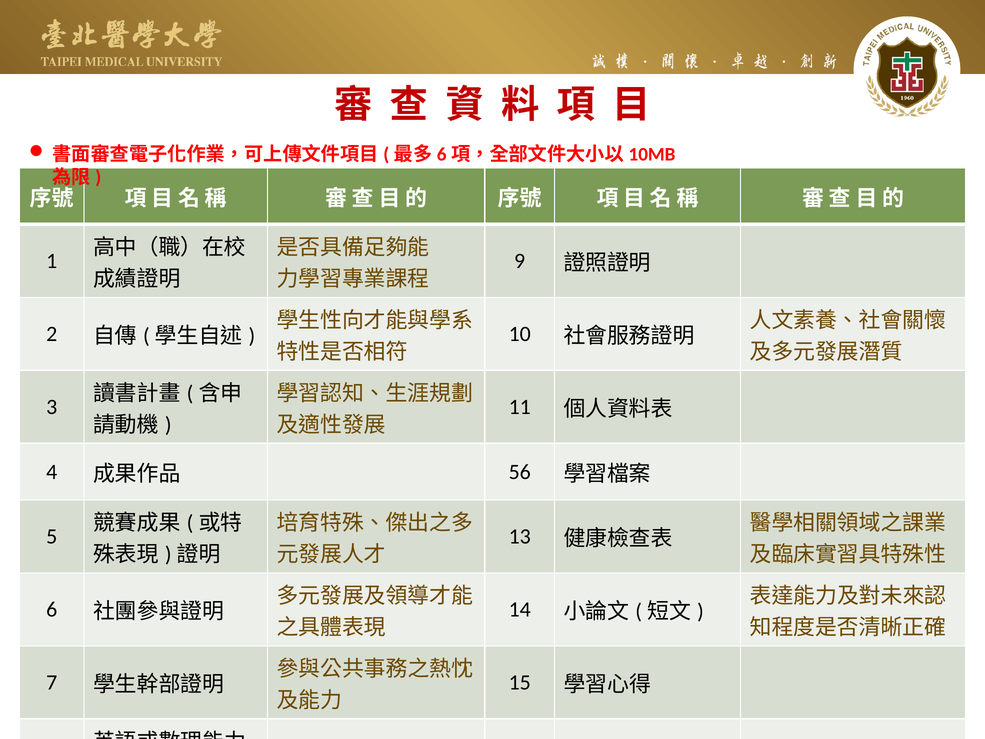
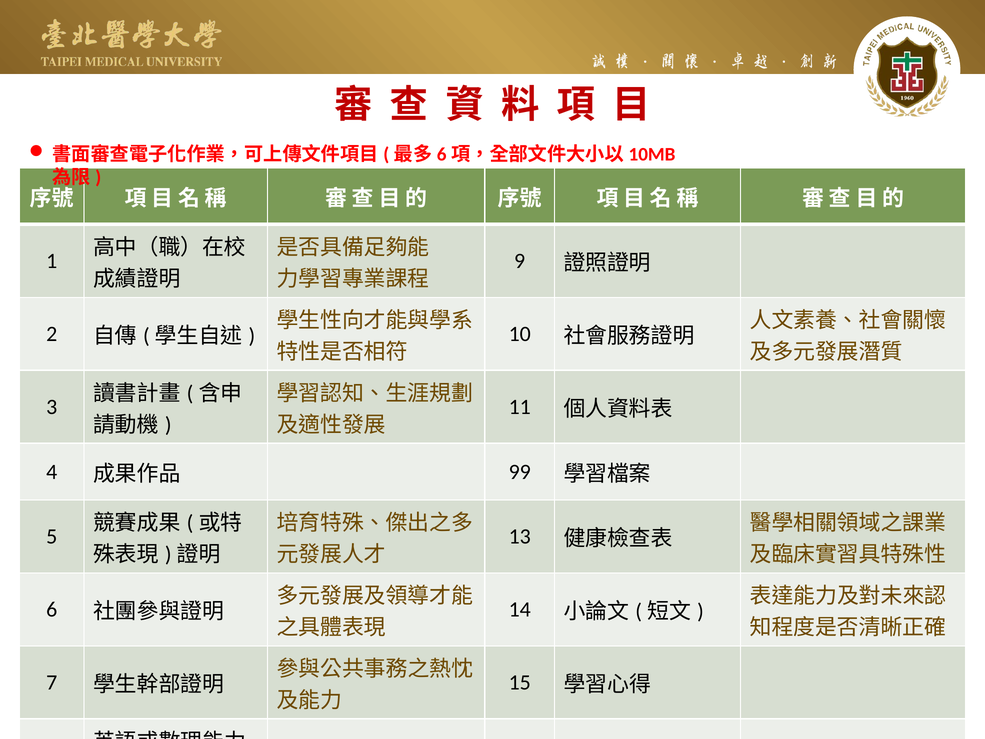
56: 56 -> 99 (520, 472)
